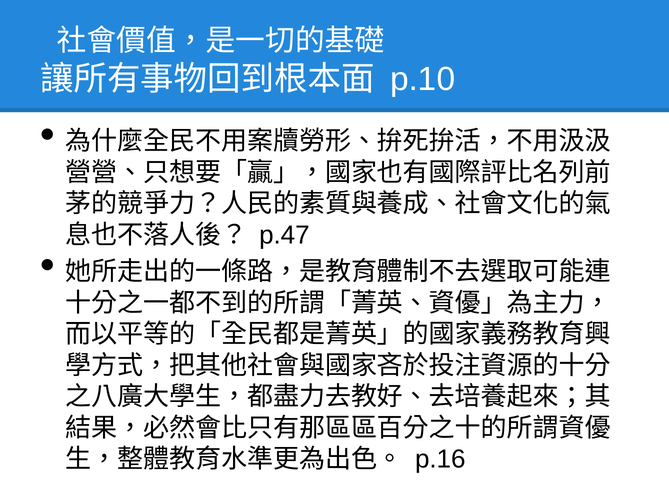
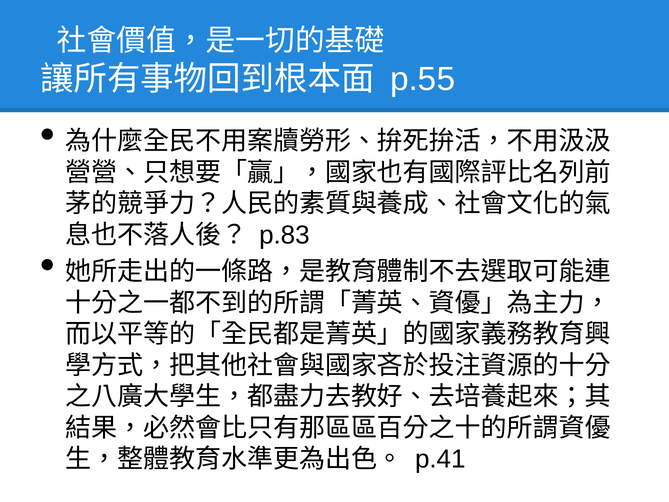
p.10: p.10 -> p.55 (423, 79)
p.47: p.47 -> p.83 (284, 235)
p.16: p.16 -> p.41 (440, 459)
